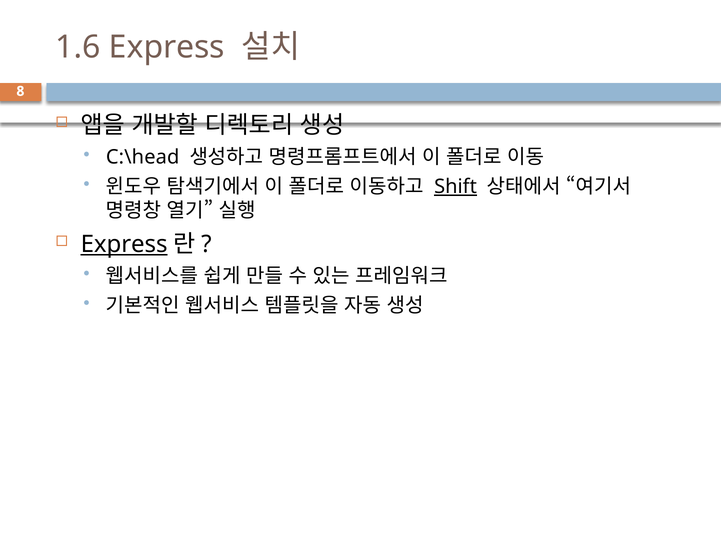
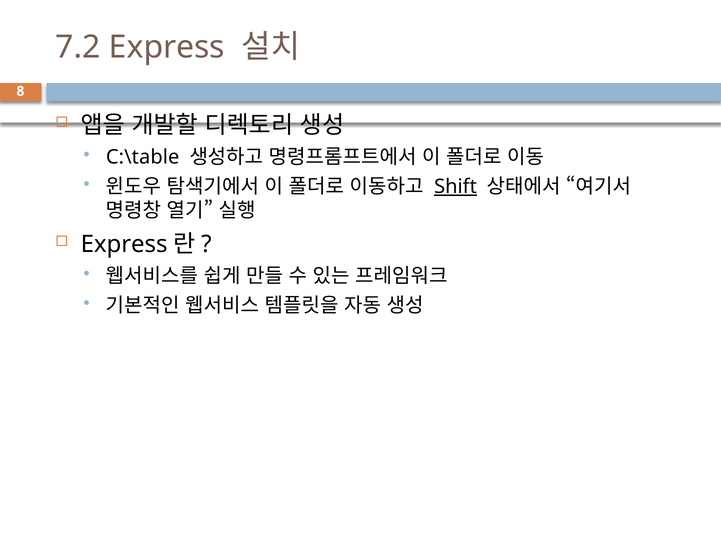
1.6: 1.6 -> 7.2 (78, 47)
C:\head: C:\head -> C:\table (143, 157)
Express underline: present -> none (124, 244)
